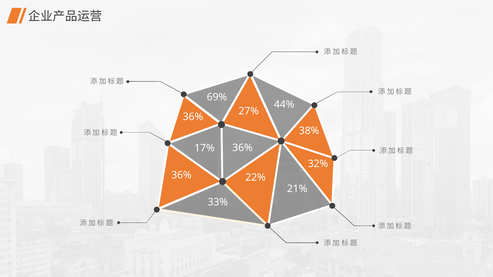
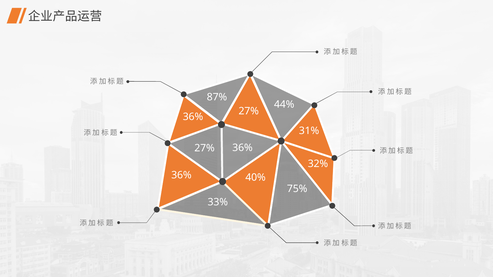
69%: 69% -> 87% (217, 97)
38%: 38% -> 31% (309, 131)
17%: 17% -> 27% (204, 148)
22%: 22% -> 40% (256, 178)
21%: 21% -> 75% (297, 189)
